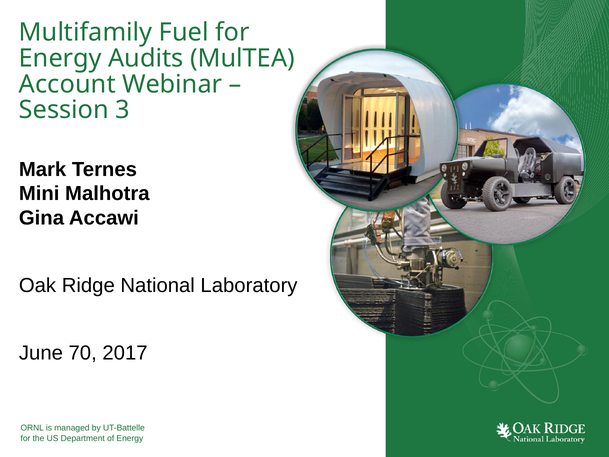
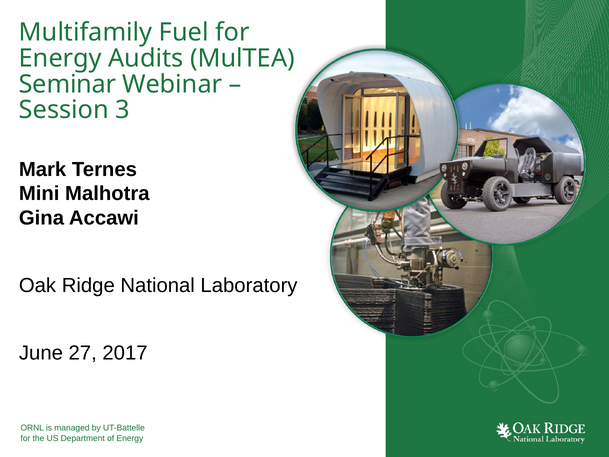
Account: Account -> Seminar (67, 84)
70: 70 -> 27 (83, 353)
